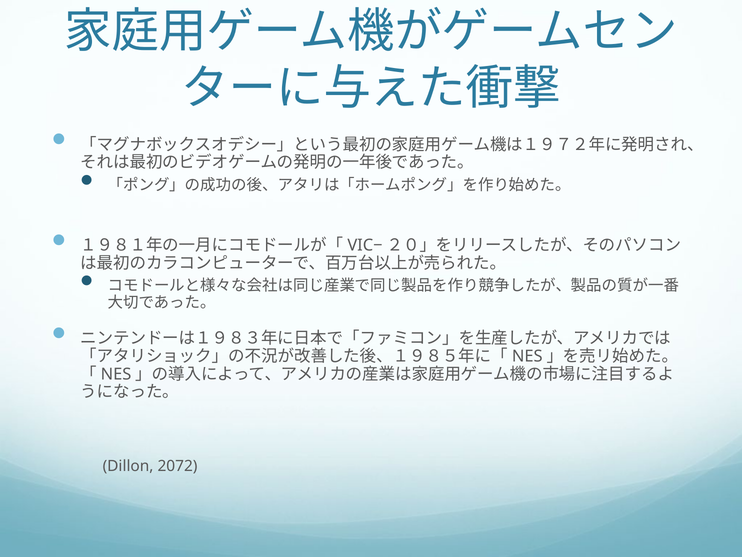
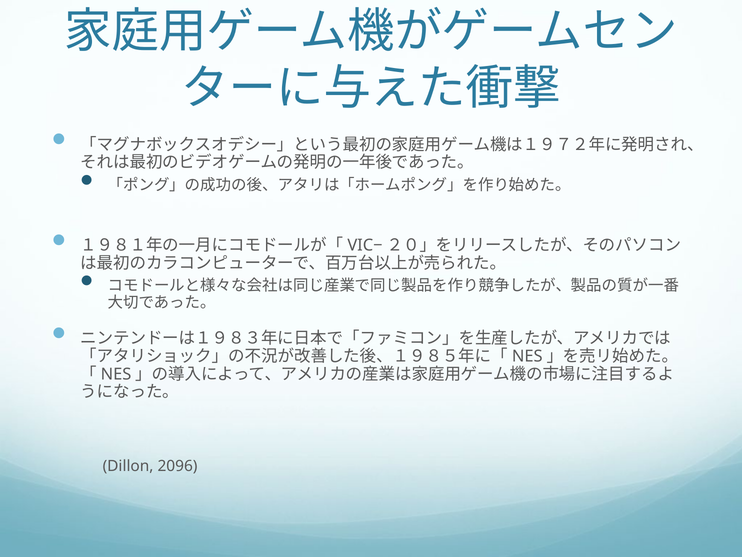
2072: 2072 -> 2096 (178, 466)
